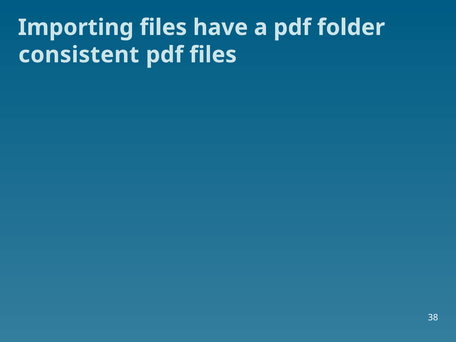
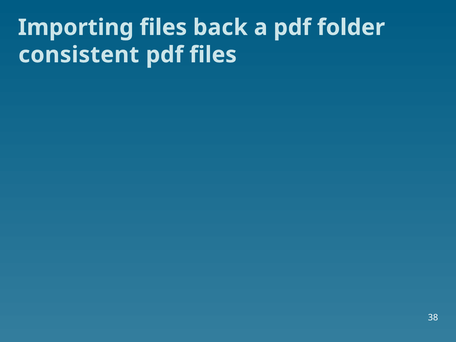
have: have -> back (220, 27)
